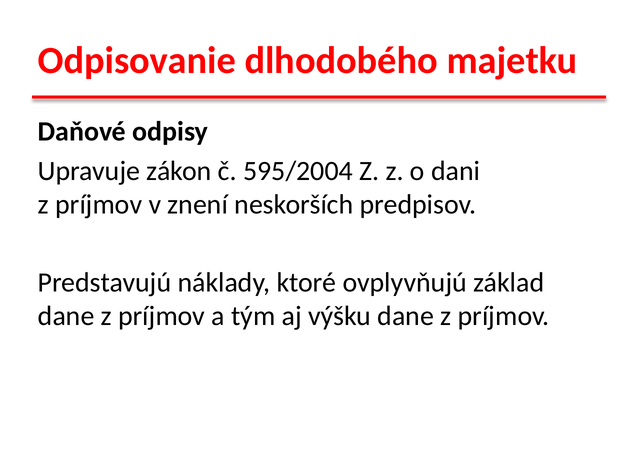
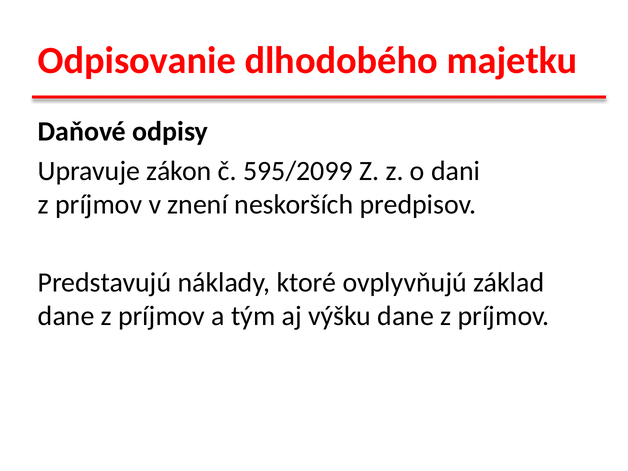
595/2004: 595/2004 -> 595/2099 (298, 171)
